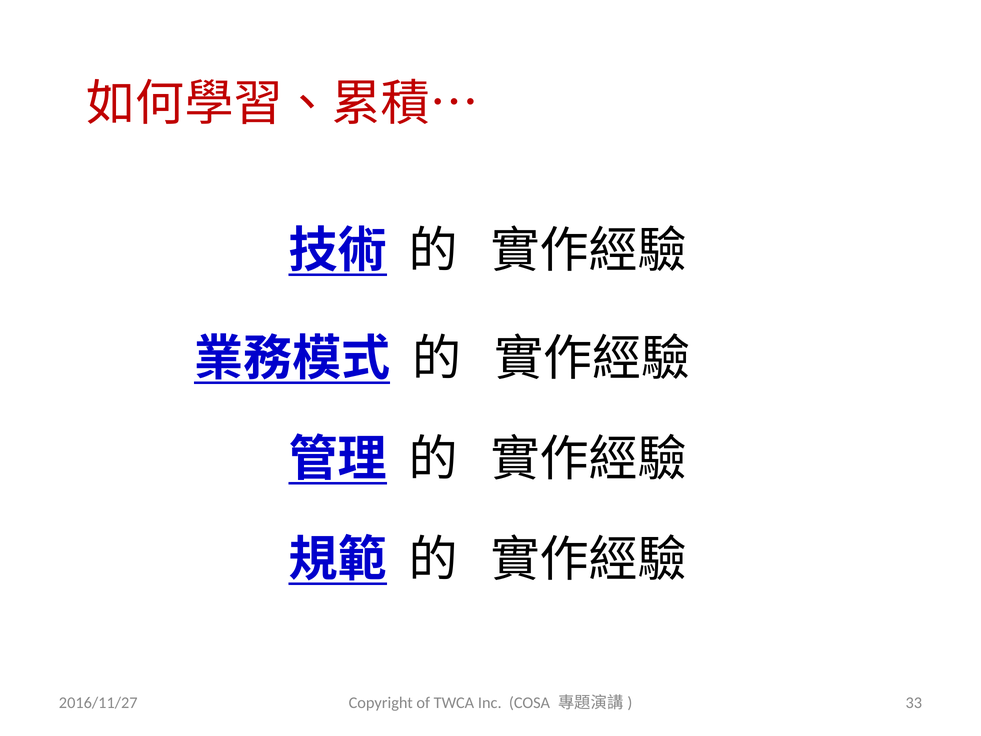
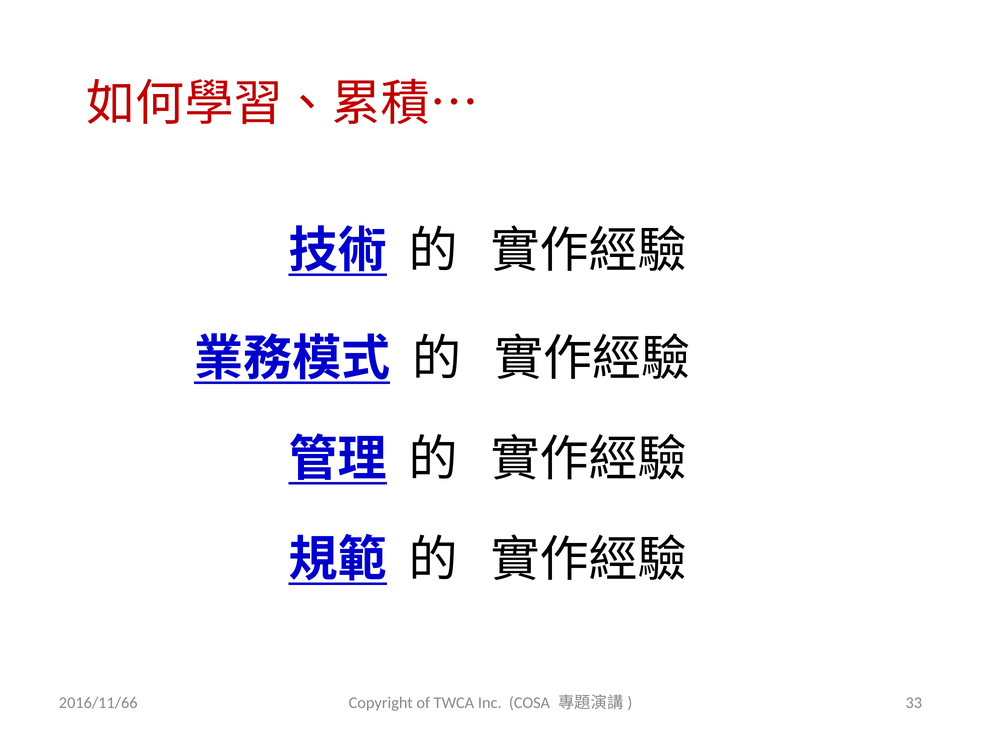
2016/11/27: 2016/11/27 -> 2016/11/66 (98, 703)
